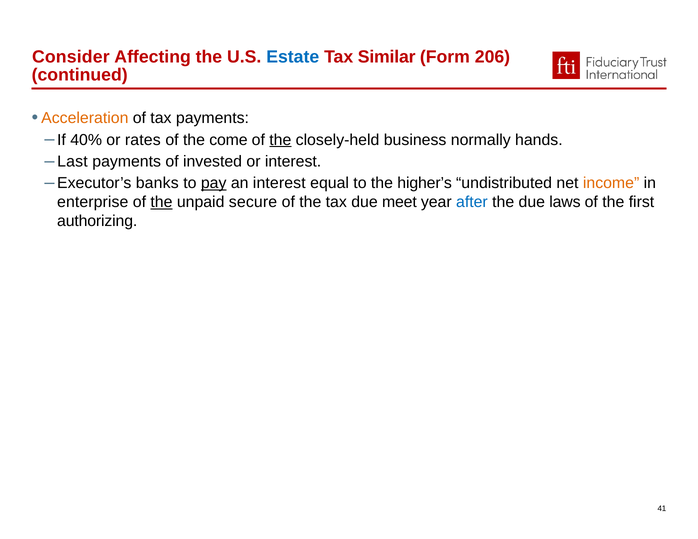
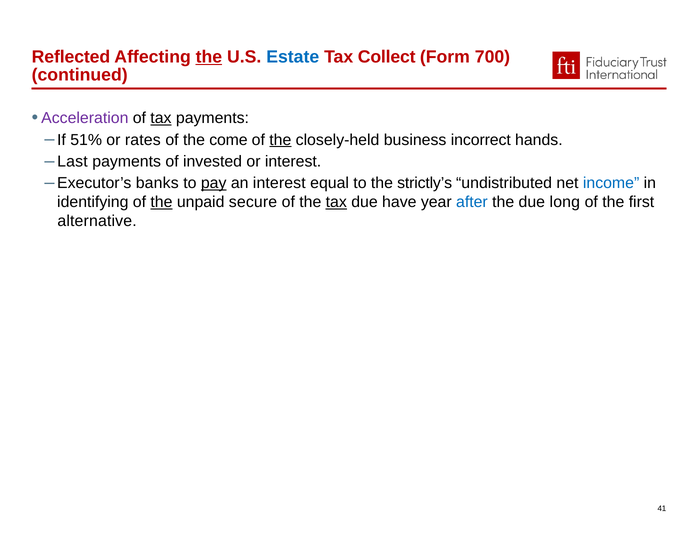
Consider: Consider -> Reflected (71, 57)
the underline: none -> present (209, 57)
Similar: Similar -> Collect (387, 57)
206: 206 -> 700 (492, 57)
Acceleration colour: orange -> purple (85, 118)
tax underline: none -> present (161, 118)
40%: 40% -> 51% (86, 140)
normally: normally -> incorrect (481, 140)
higher’s: higher’s -> strictly’s (425, 183)
income colour: orange -> blue (611, 183)
enterprise: enterprise -> identifying (93, 202)
tax underline: none -> present (336, 202)
meet: meet -> have (399, 202)
laws: laws -> long (565, 202)
authorizing: authorizing -> alternative (97, 221)
